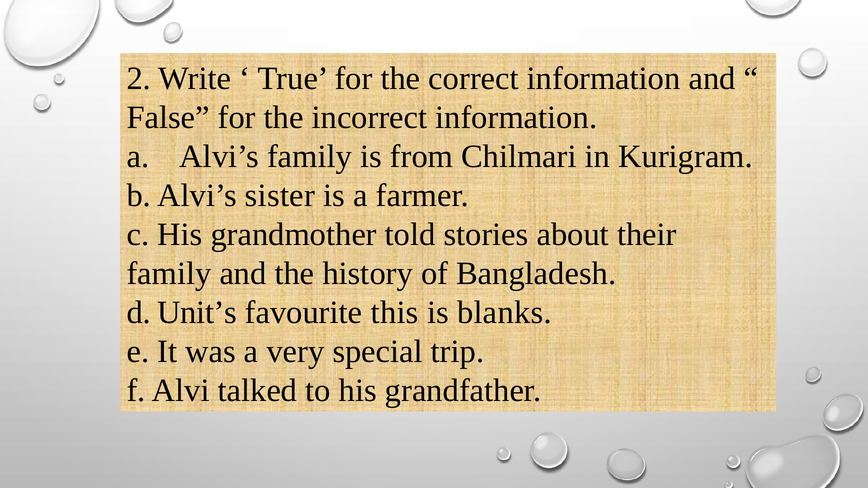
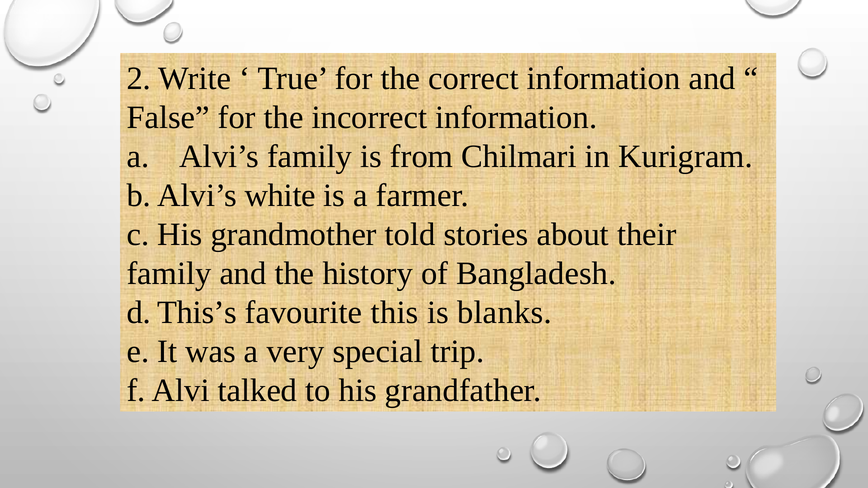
sister: sister -> white (280, 196)
Unit’s: Unit’s -> This’s (197, 313)
